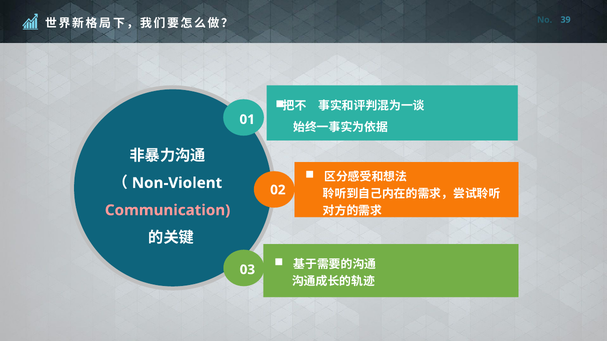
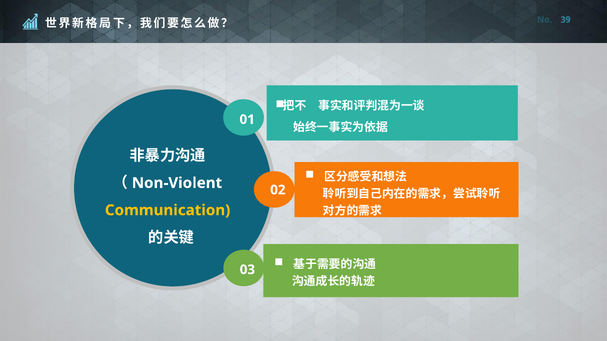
Communication colour: pink -> yellow (168, 211)
